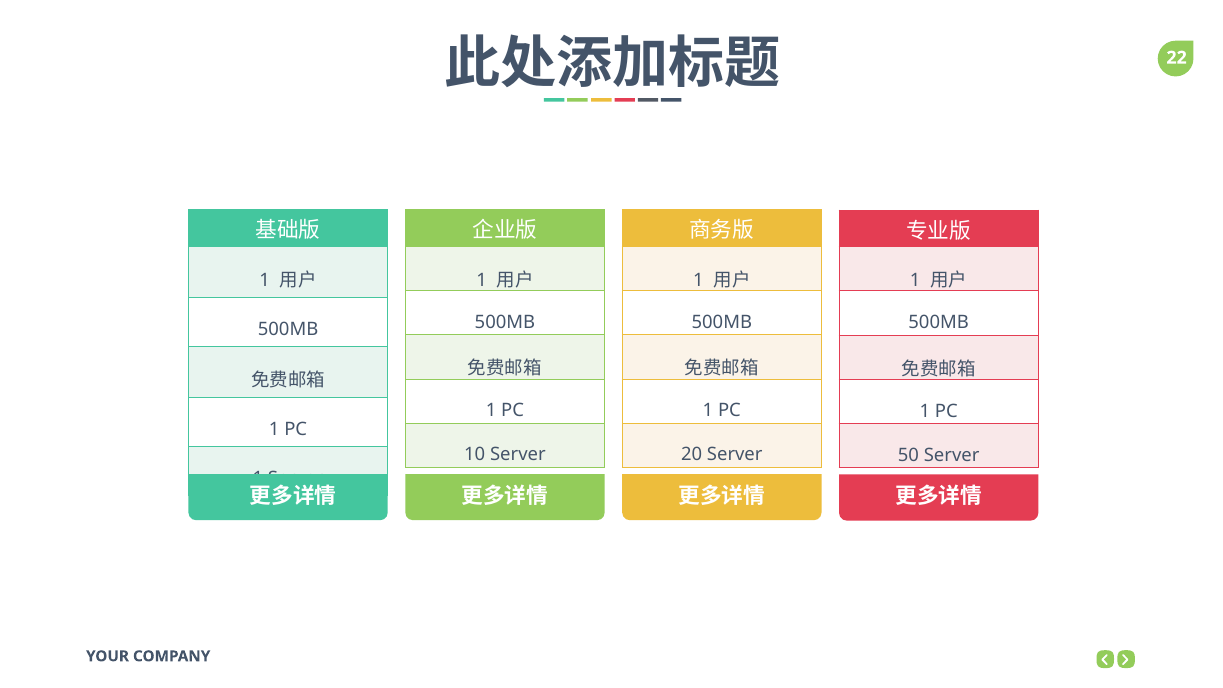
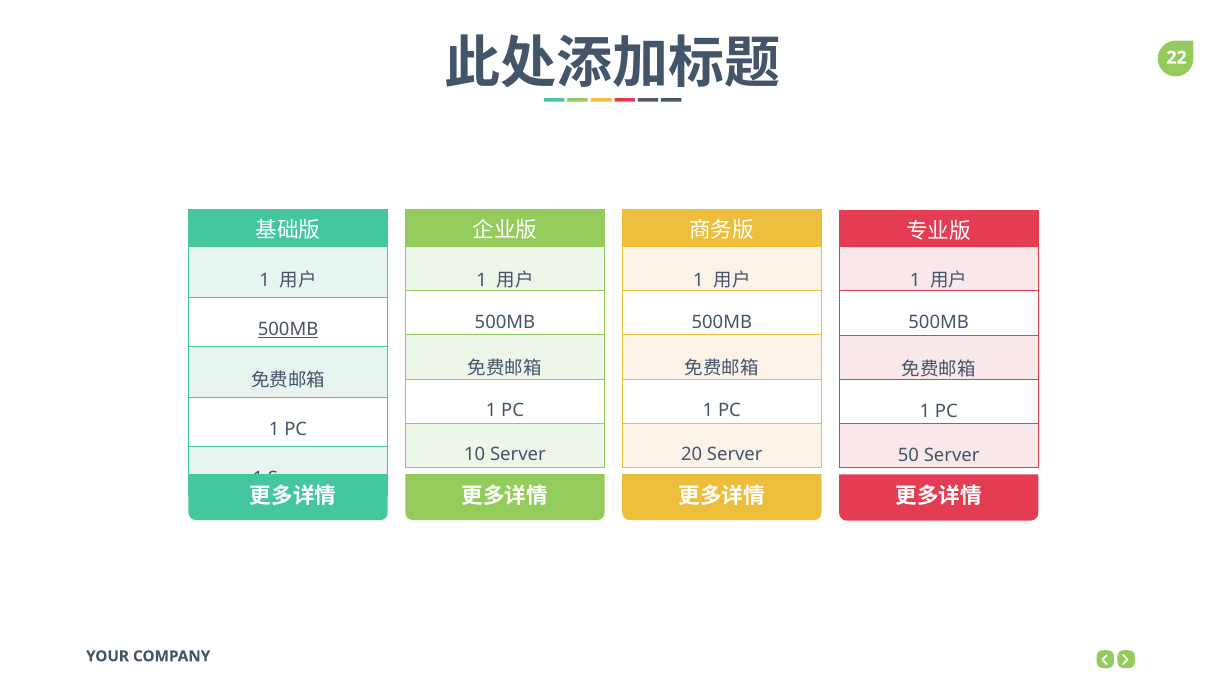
500MB underline: none -> present (288, 329)
